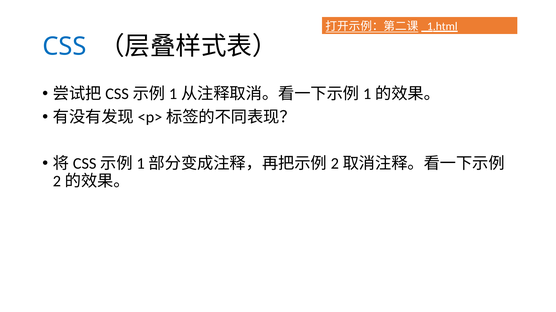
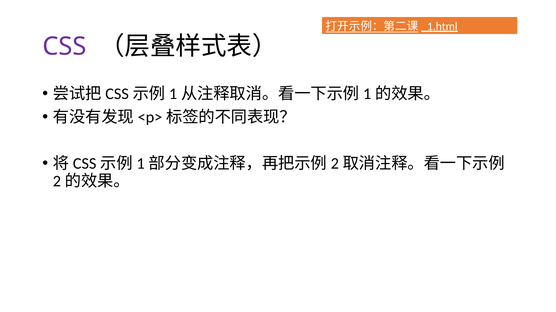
CSS colour: blue -> purple (64, 47)
